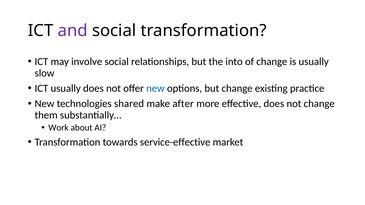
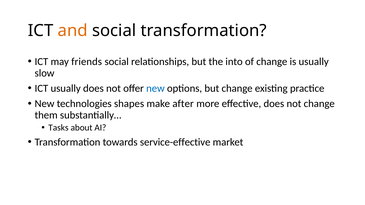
and colour: purple -> orange (73, 31)
involve: involve -> friends (87, 62)
shared: shared -> shapes (129, 104)
Work: Work -> Tasks (58, 128)
